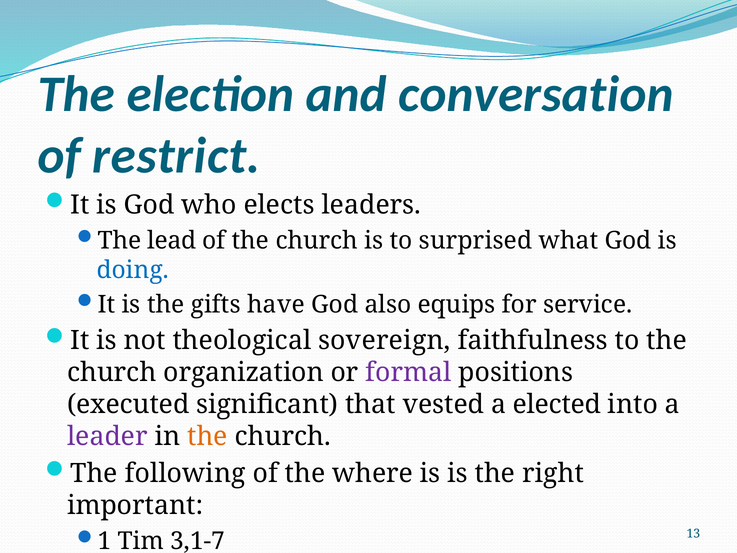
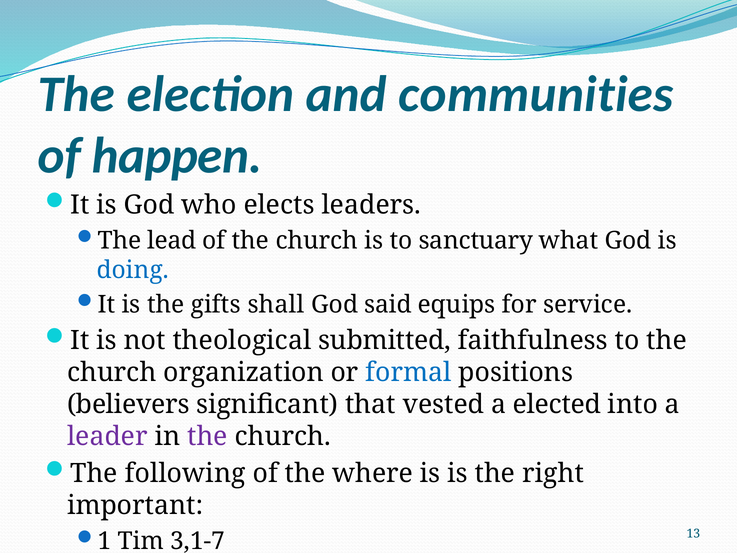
conversation: conversation -> communities (536, 94)
restrict: restrict -> happen (177, 156)
surprised: surprised -> sanctuary (476, 240)
have: have -> shall (276, 304)
also: also -> said (388, 304)
sovereign: sovereign -> submitted (385, 341)
formal colour: purple -> blue (409, 372)
executed: executed -> believers (128, 404)
the colour: orange -> purple (207, 436)
